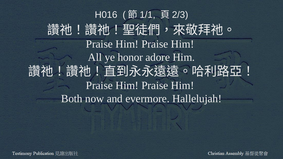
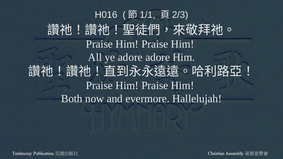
ye honor: honor -> adore (130, 57)
